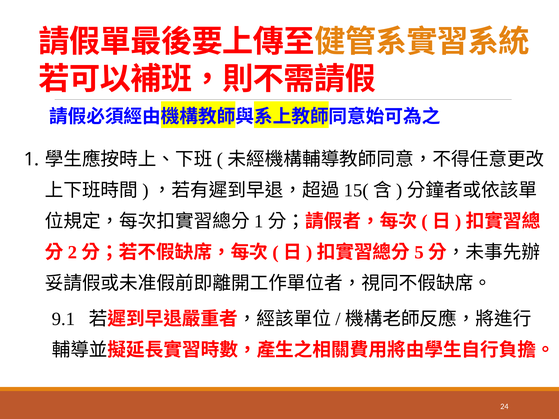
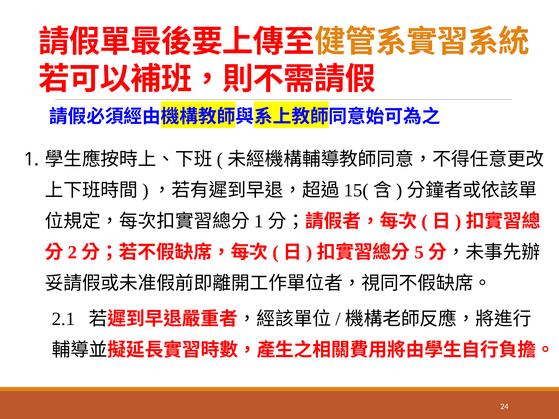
9.1: 9.1 -> 2.1 (63, 319)
